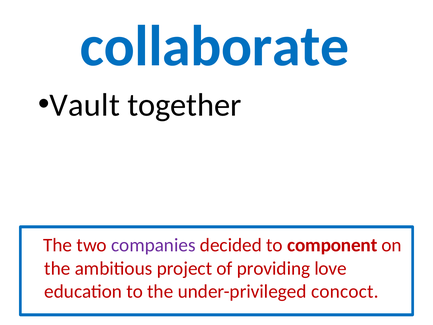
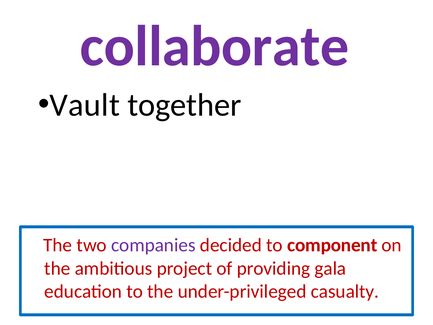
collaborate colour: blue -> purple (215, 46)
love: love -> gala (330, 268)
concoct: concoct -> casualty (345, 291)
